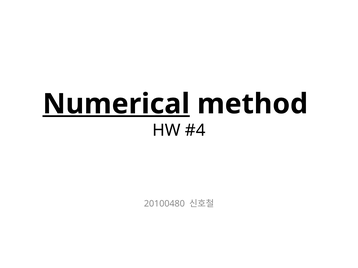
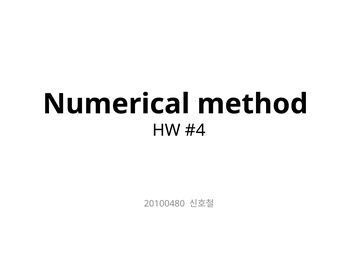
Numerical underline: present -> none (116, 104)
